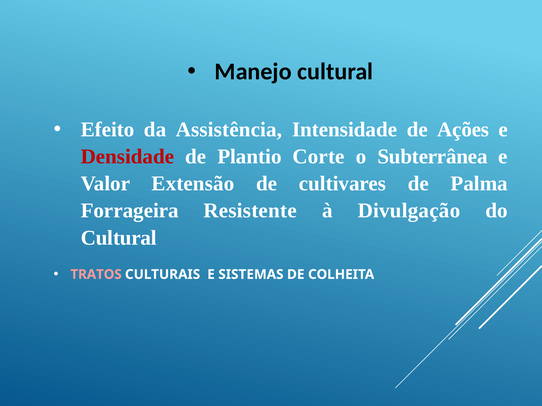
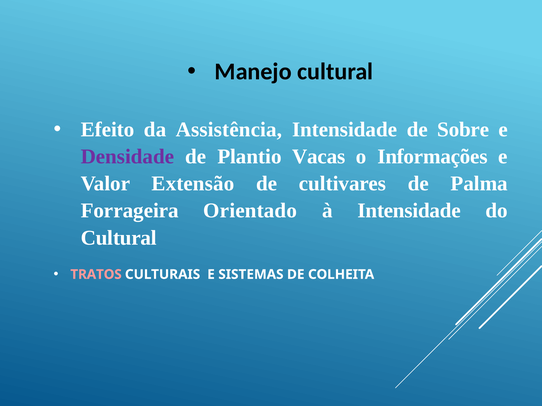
Ações: Ações -> Sobre (463, 130)
Densidade colour: red -> purple (127, 157)
Corte: Corte -> Vacas (319, 157)
Subterrânea: Subterrânea -> Informações (432, 157)
Resistente: Resistente -> Orientado (250, 211)
à Divulgação: Divulgação -> Intensidade (409, 211)
